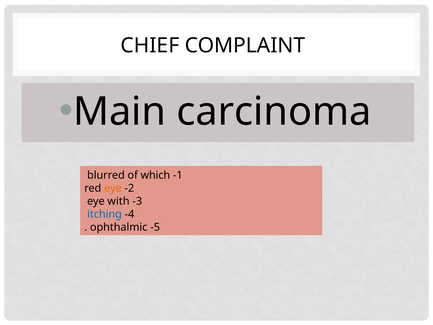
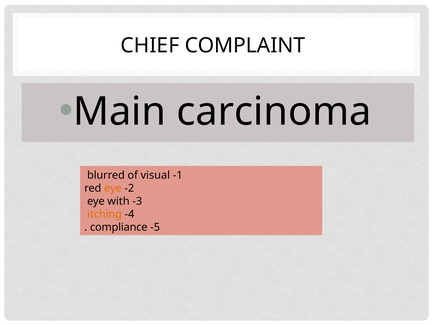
which: which -> visual (155, 175)
itching colour: blue -> orange (104, 214)
ophthalmic: ophthalmic -> compliance (119, 227)
